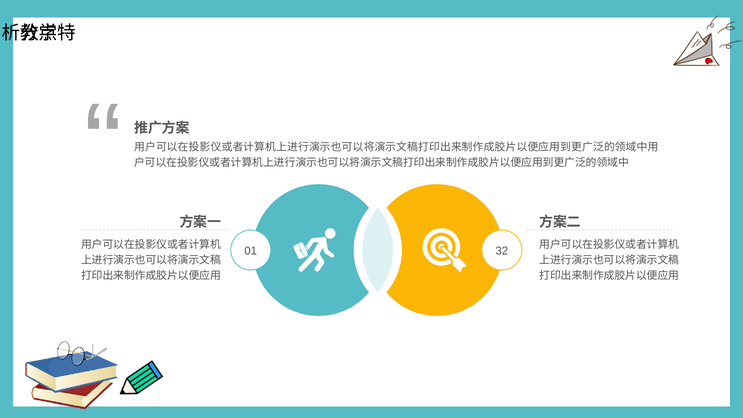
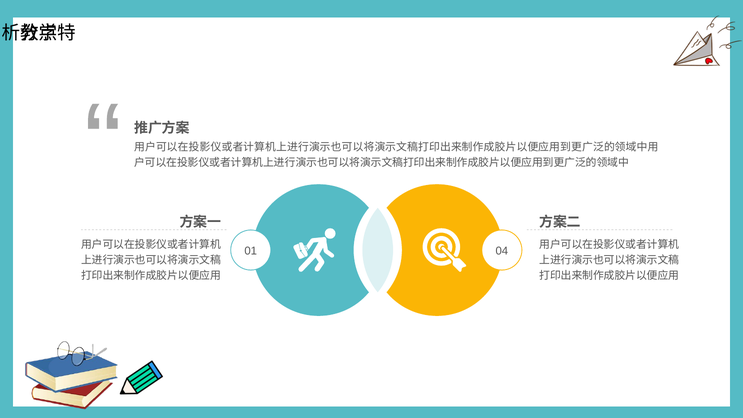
32: 32 -> 04 (502, 251)
